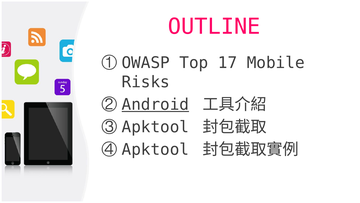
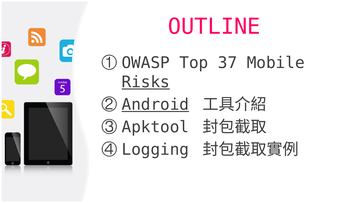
17: 17 -> 37 (228, 63)
Risks underline: none -> present (146, 82)
Apktool: Apktool -> Logging (155, 149)
